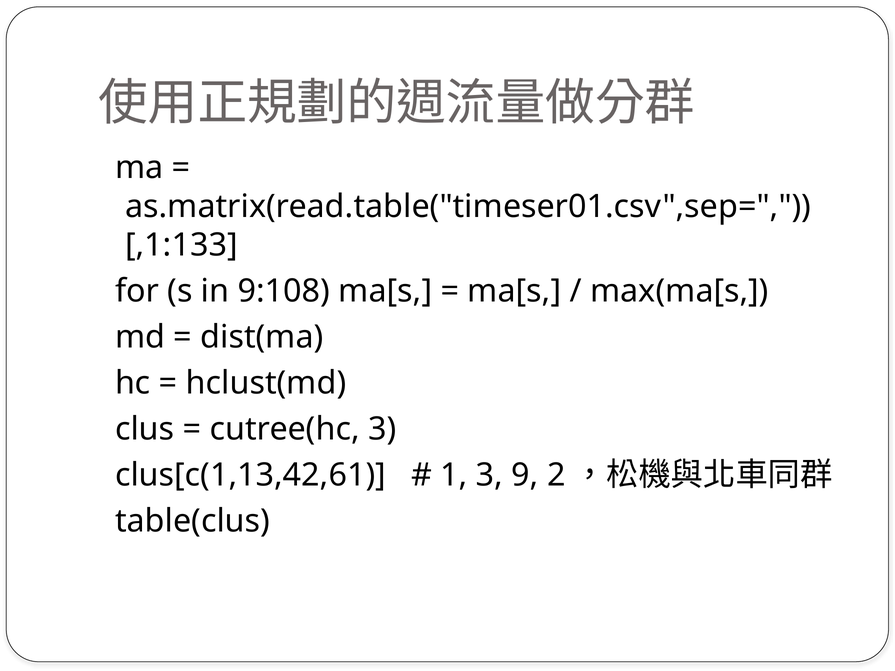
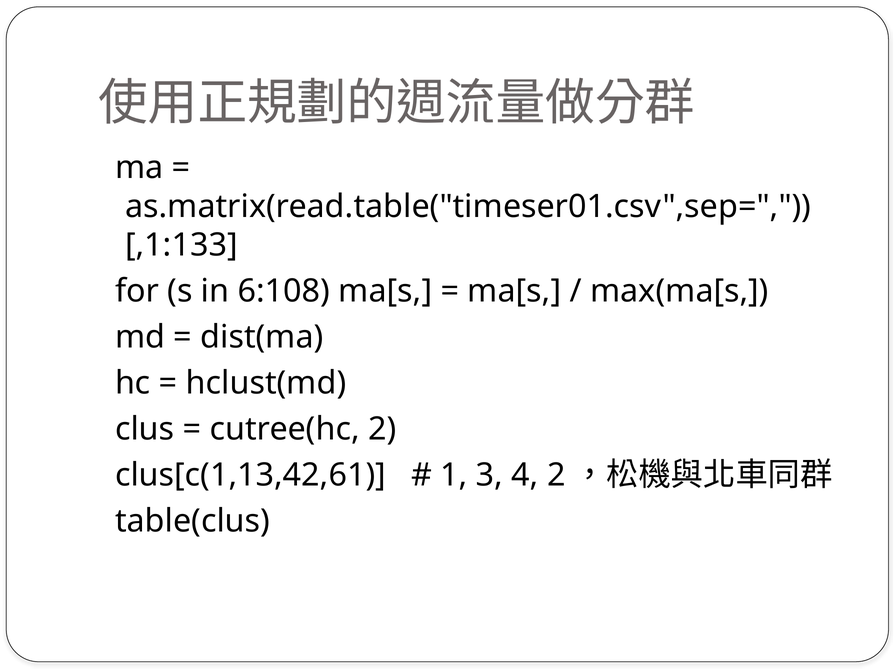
9:108: 9:108 -> 6:108 (284, 291)
cutree(hc 3: 3 -> 2 (382, 429)
9: 9 -> 4 (525, 475)
